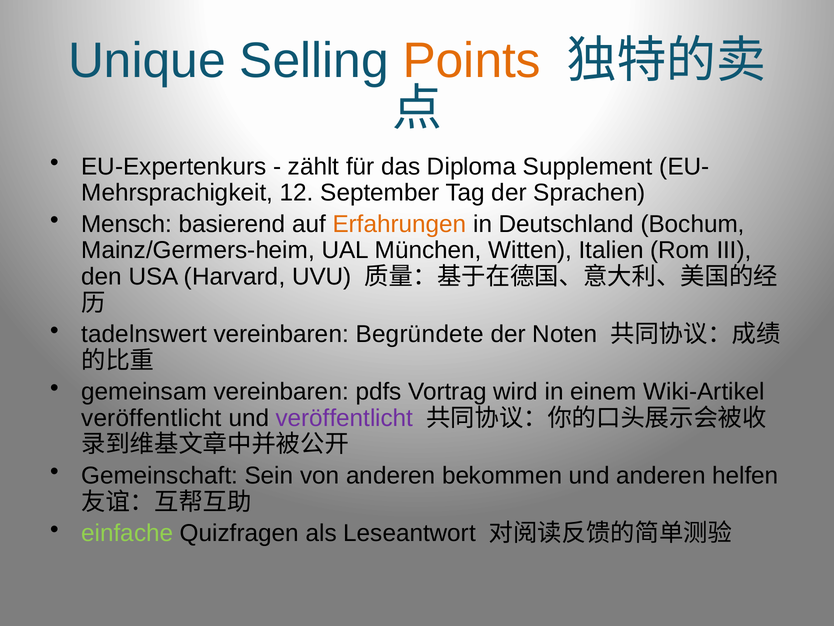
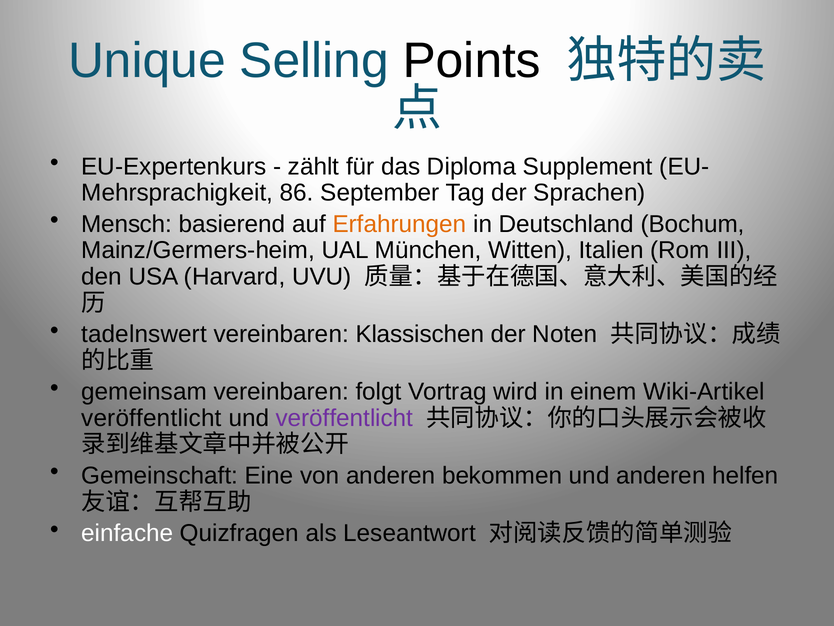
Points colour: orange -> black (472, 61)
12: 12 -> 86 (297, 193)
Begründete: Begründete -> Klassischen (420, 334)
pdfs: pdfs -> folgt (379, 392)
Sein: Sein -> Eine (269, 475)
einfache colour: light green -> white (127, 533)
